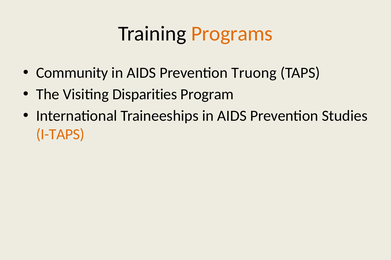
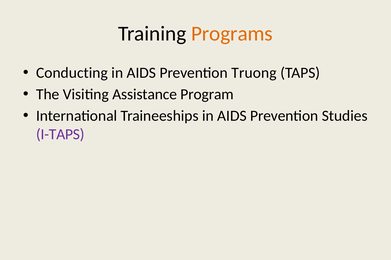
Community: Community -> Conducting (72, 73)
Disparities: Disparities -> Assistance (145, 95)
I-TAPS colour: orange -> purple (60, 135)
